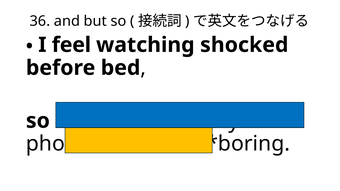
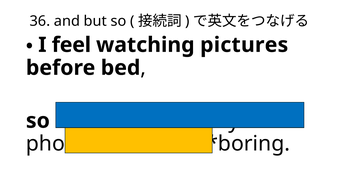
shocked: shocked -> pictures (244, 45)
